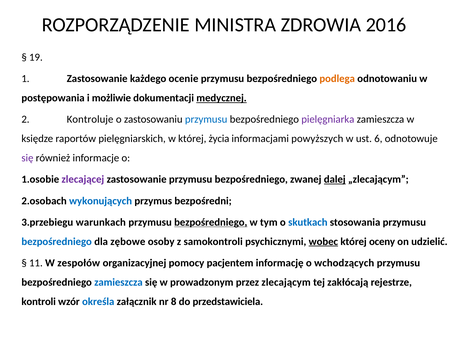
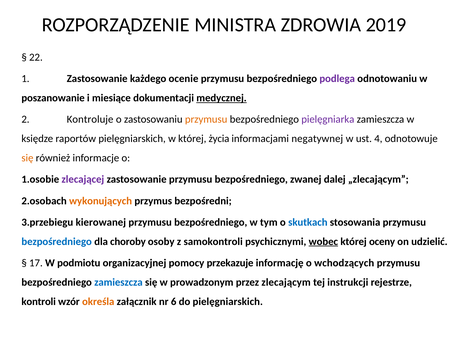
2016: 2016 -> 2019 (386, 25)
19: 19 -> 22 (36, 57)
podlega colour: orange -> purple (337, 79)
postępowania: postępowania -> poszanowanie (53, 98)
możliwie: możliwie -> miesiące (111, 98)
przymusu colour: blue -> orange (206, 119)
powyższych: powyższych -> negatywnej (317, 139)
6: 6 -> 4 (378, 139)
się colour: purple -> orange (27, 158)
dalej underline: present -> none (335, 179)
wykonujących colour: blue -> orange (101, 201)
warunkach: warunkach -> kierowanej (101, 222)
bezpośredniego underline: present -> none (211, 222)
zębowe: zębowe -> choroby (128, 241)
11: 11 -> 17 (36, 263)
zespołów: zespołów -> podmiotu (79, 263)
pacjentem: pacjentem -> przekazuje (230, 263)
zakłócają: zakłócają -> instrukcji (348, 282)
określa colour: blue -> orange (98, 301)
8: 8 -> 6 (174, 301)
do przedstawiciela: przedstawiciela -> pielęgniarskich (228, 301)
